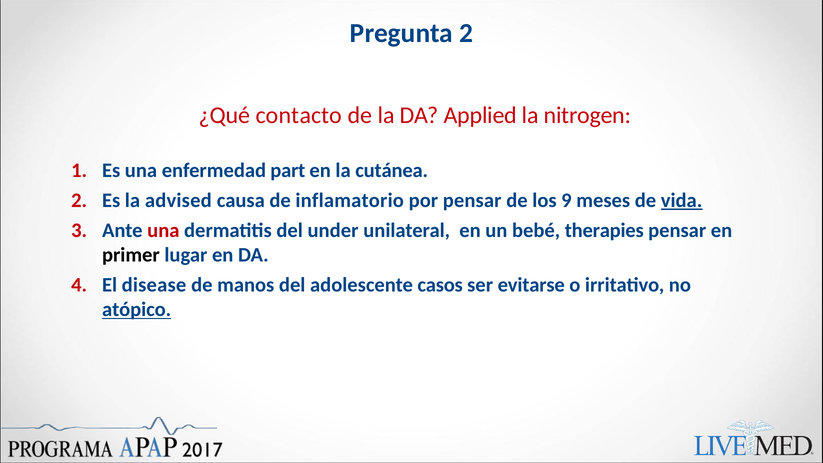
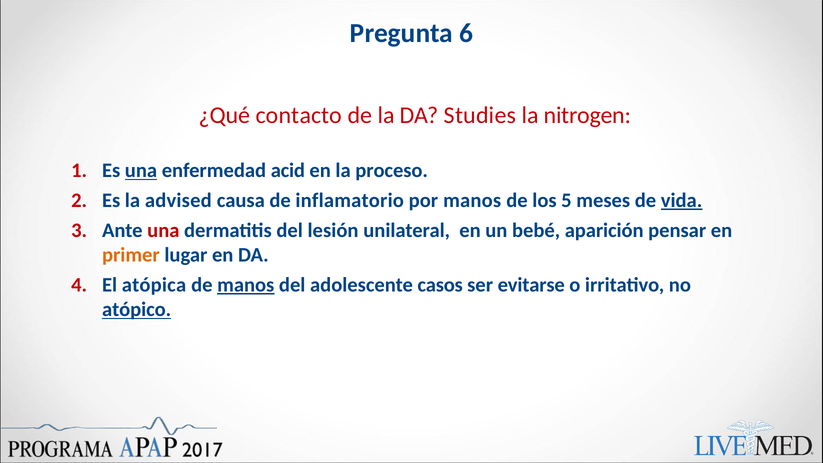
Pregunta 2: 2 -> 6 (466, 33)
Applied: Applied -> Studies (480, 115)
una underline: none -> present (141, 171)
part: part -> acid (288, 171)
cutánea: cutánea -> proceso (392, 171)
por pensar: pensar -> manos (472, 200)
9: 9 -> 5 (566, 200)
under: under -> lesión (333, 230)
therapies: therapies -> aparición (604, 230)
primer colour: black -> orange (131, 255)
disease: disease -> atópica (154, 285)
manos underline: none -> present (246, 285)
